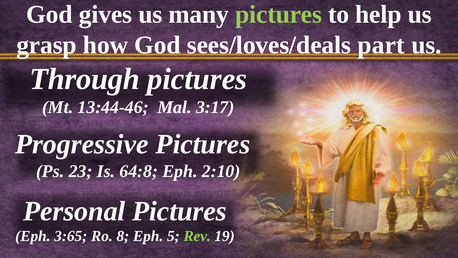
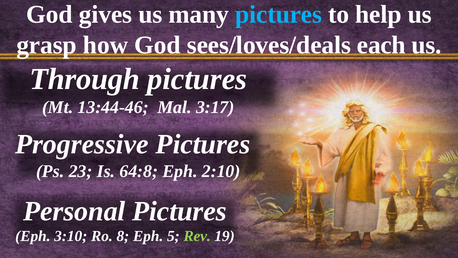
pictures colour: light green -> light blue (279, 15)
part: part -> each (381, 45)
3:65: 3:65 -> 3:10 (71, 236)
